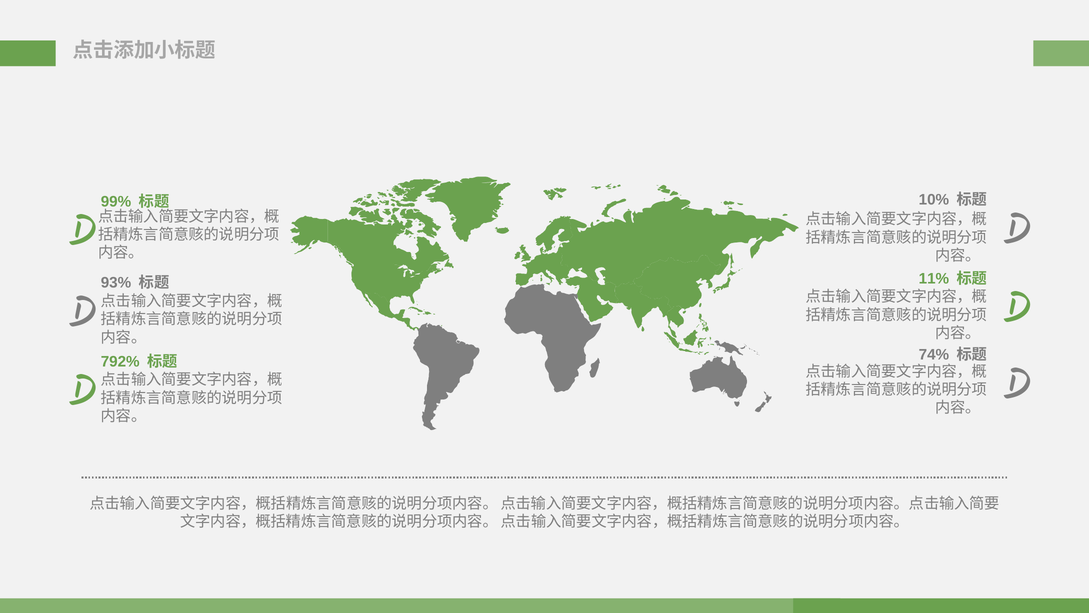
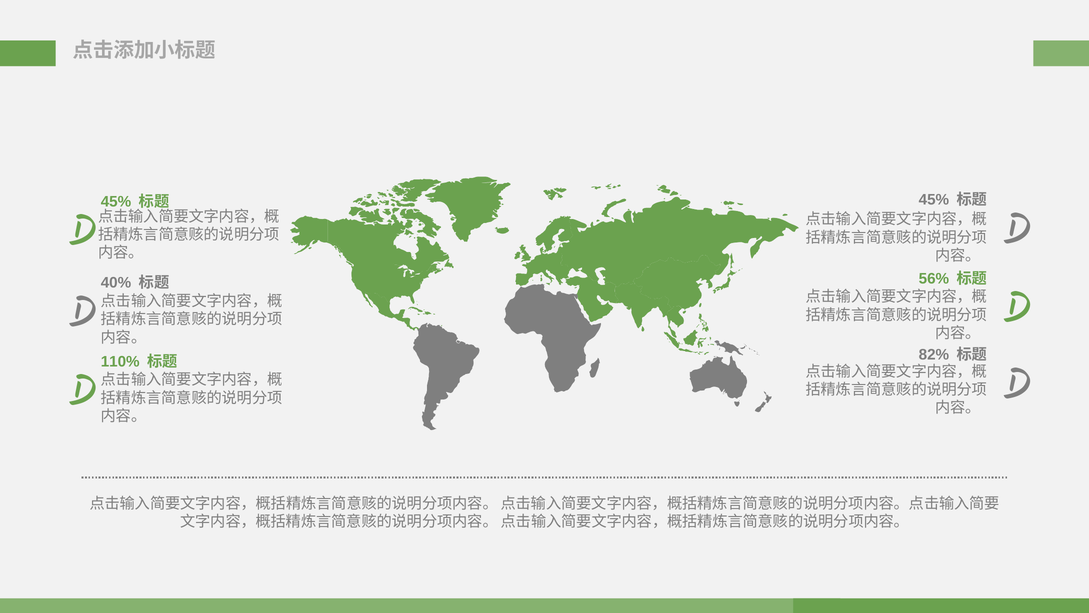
10%: 10% -> 45% (934, 200)
99%: 99% -> 45% (116, 202)
11%: 11% -> 56% (934, 278)
93%: 93% -> 40% (116, 283)
74%: 74% -> 82% (934, 355)
792%: 792% -> 110% (120, 361)
